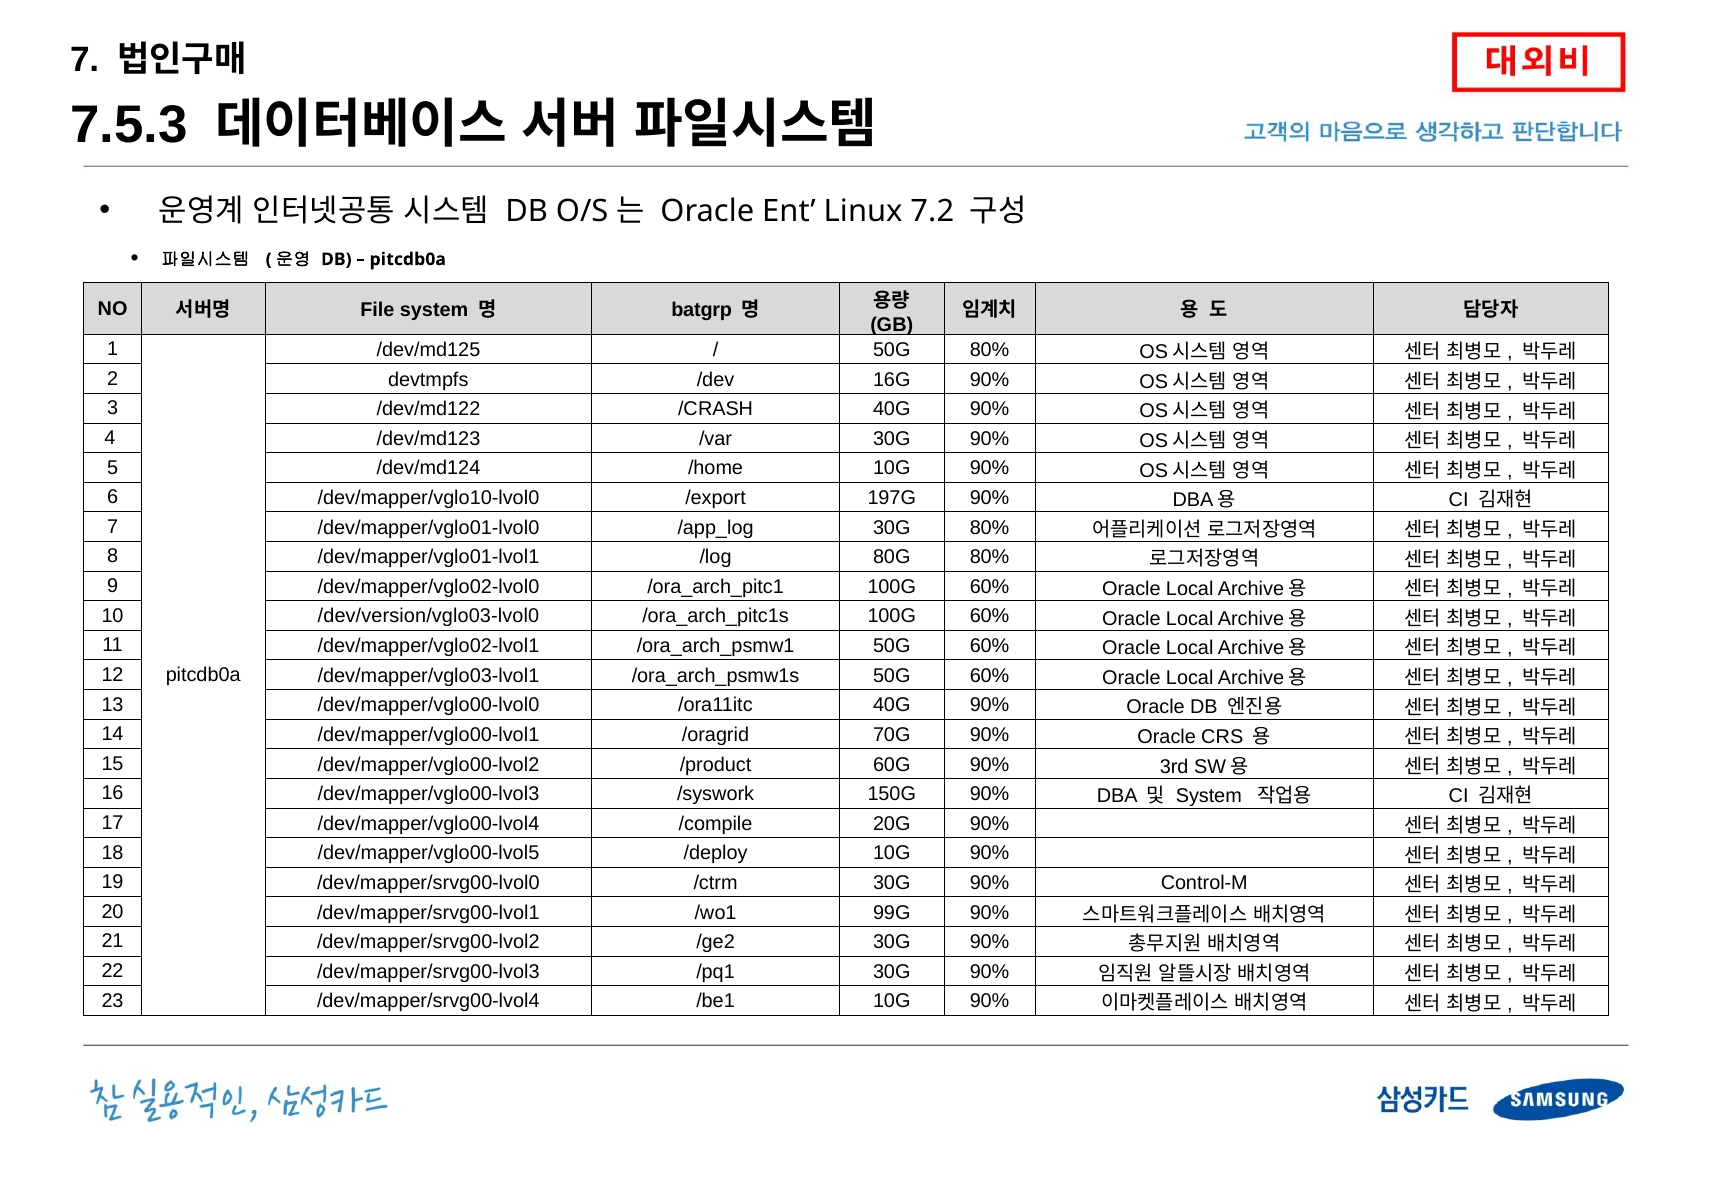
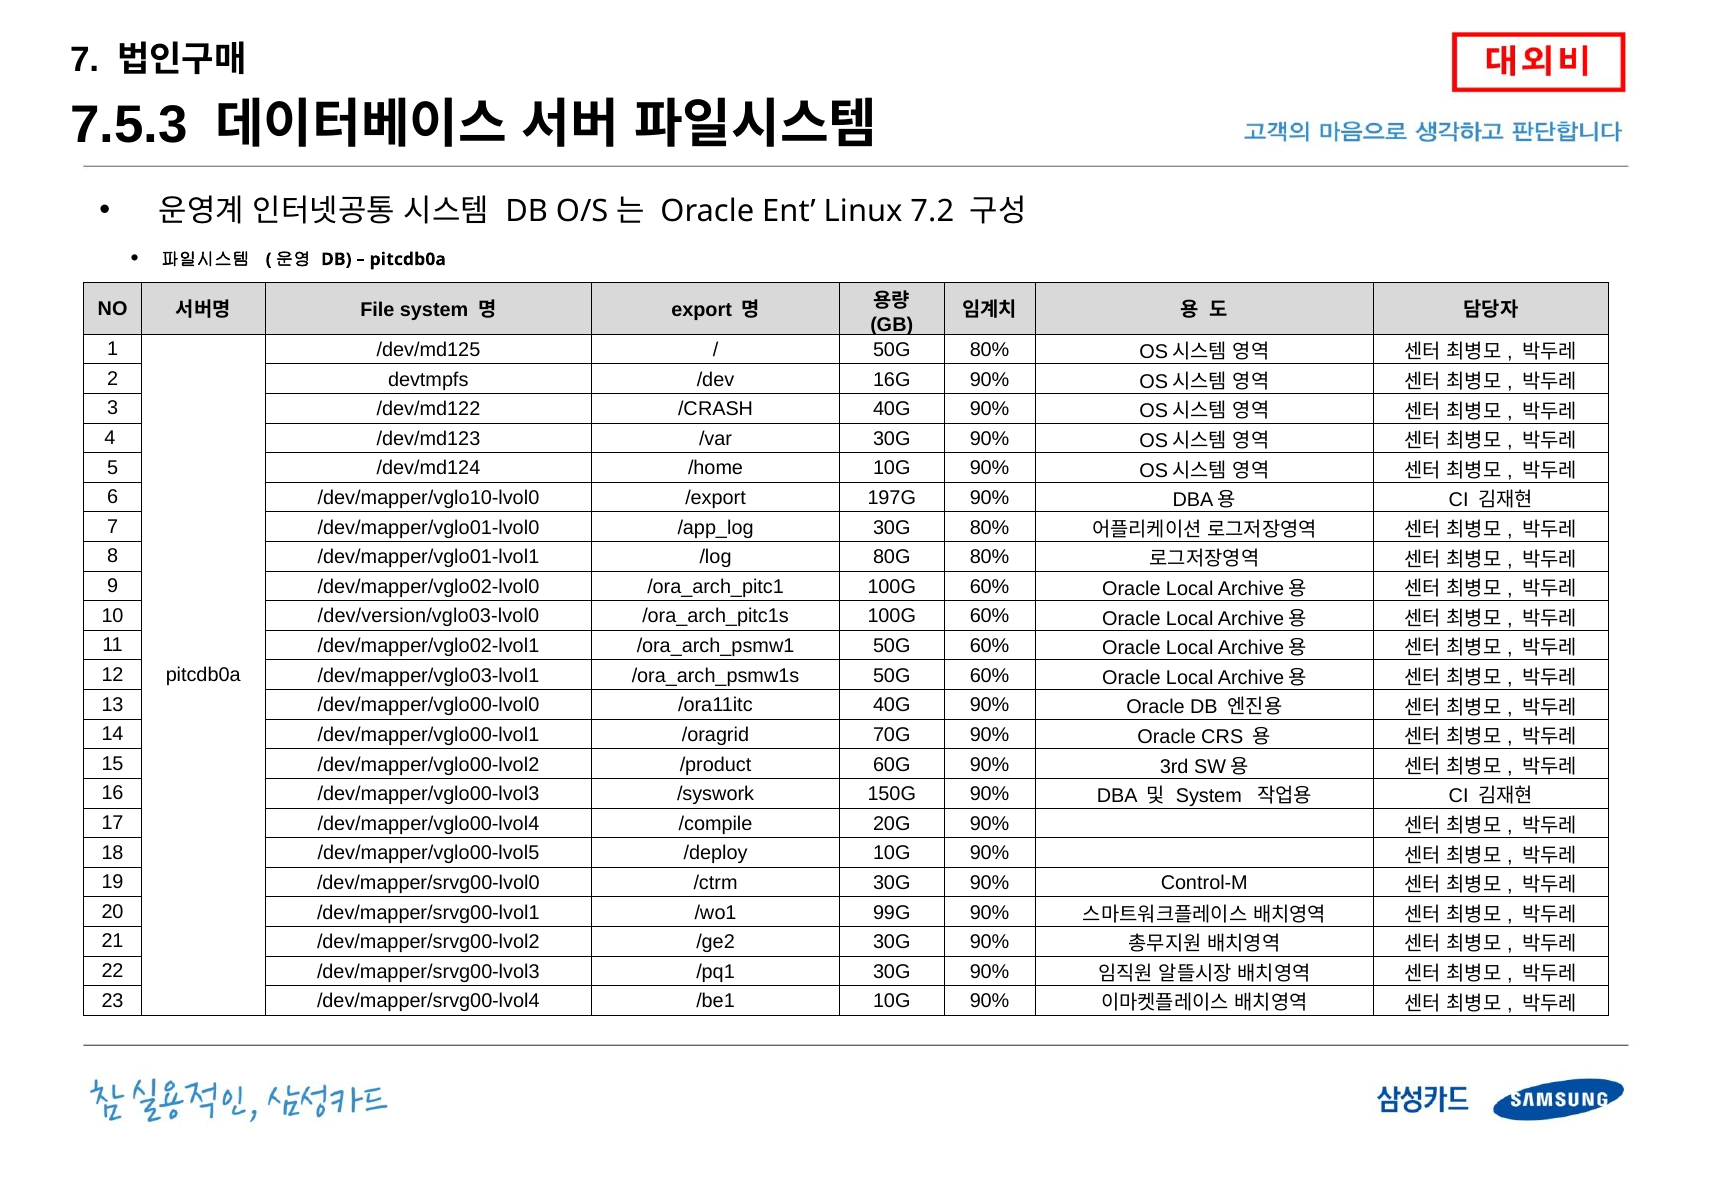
batgrp: batgrp -> export (702, 310)
